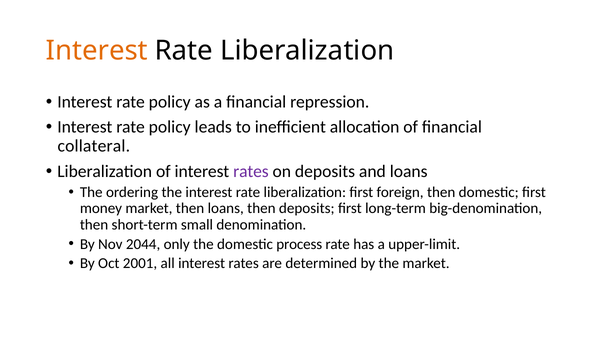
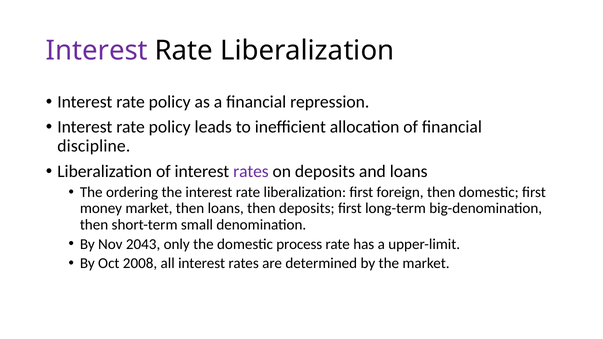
Interest colour: orange -> purple (97, 51)
collateral: collateral -> discipline (94, 146)
2044: 2044 -> 2043 (143, 244)
2001: 2001 -> 2008 (140, 264)
